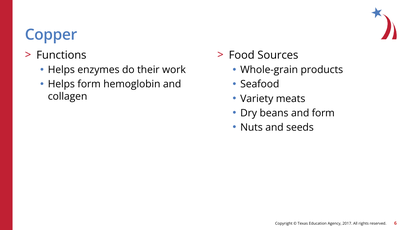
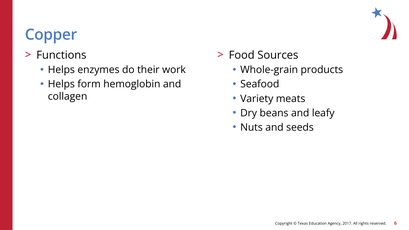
and form: form -> leafy (323, 113)
